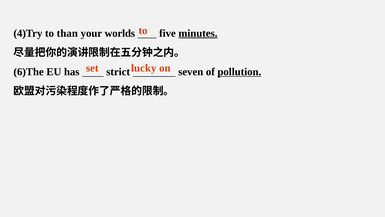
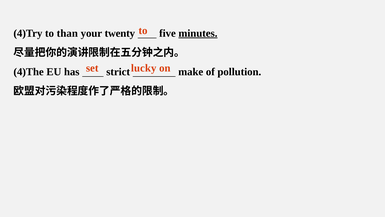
worlds: worlds -> twenty (120, 33)
6)The: 6)The -> 4)The (29, 72)
seven: seven -> make (191, 72)
pollution underline: present -> none (239, 72)
